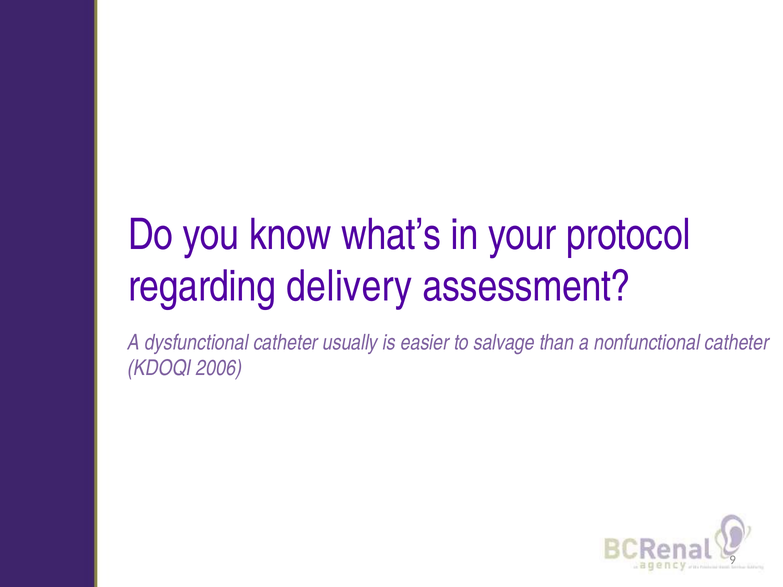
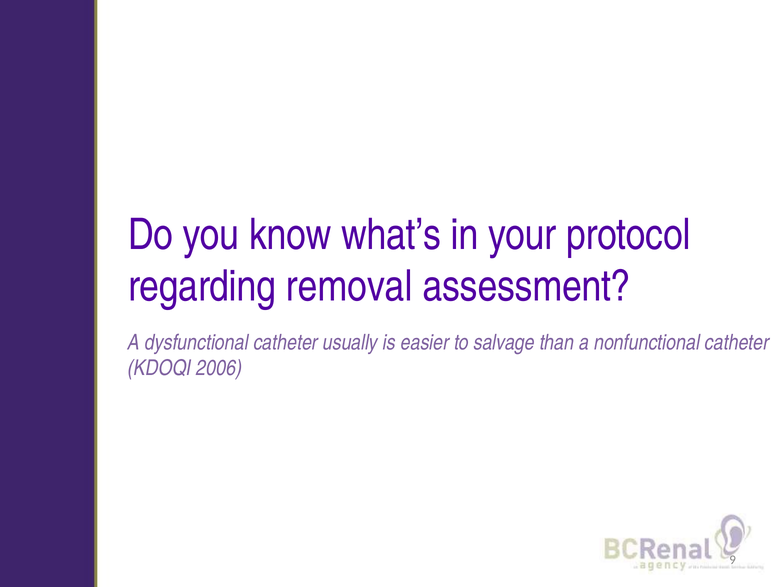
delivery: delivery -> removal (349, 287)
